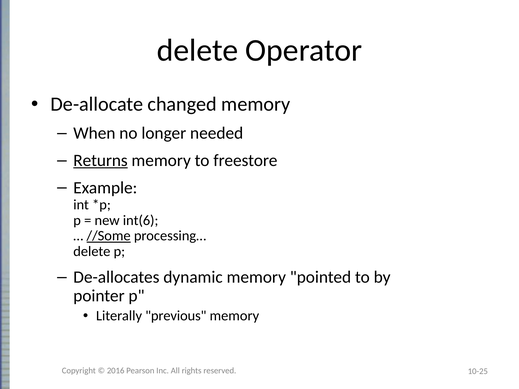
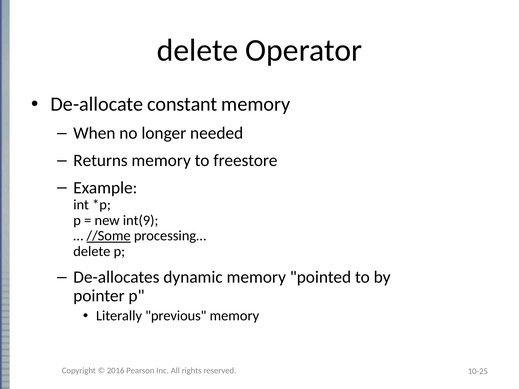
changed: changed -> constant (182, 104)
Returns underline: present -> none (100, 160)
int(6: int(6 -> int(9 (141, 220)
